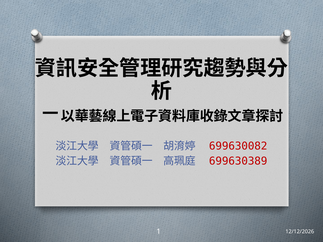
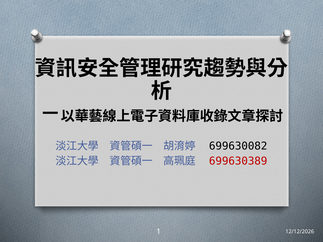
699630082 colour: red -> black (238, 146)
